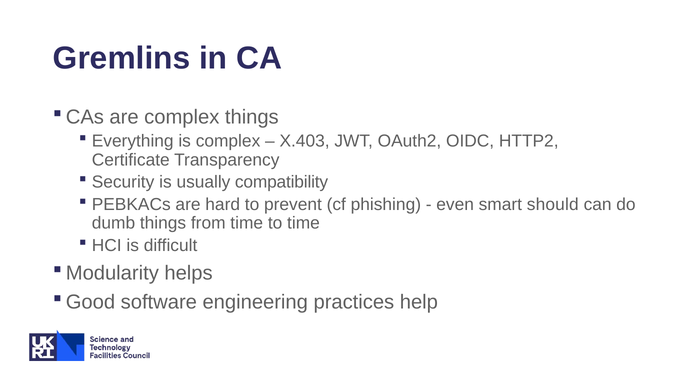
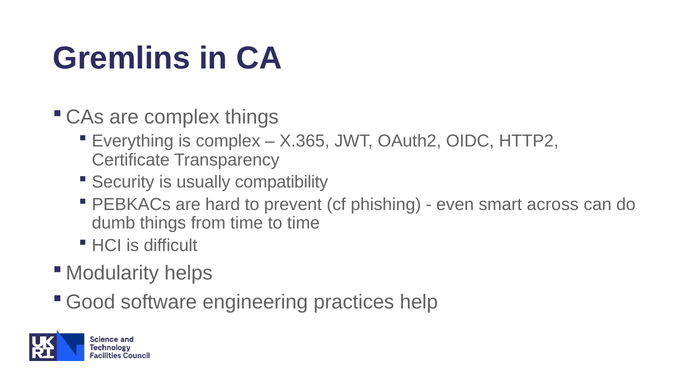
X.403: X.403 -> X.365 (305, 141)
should: should -> across (553, 204)
